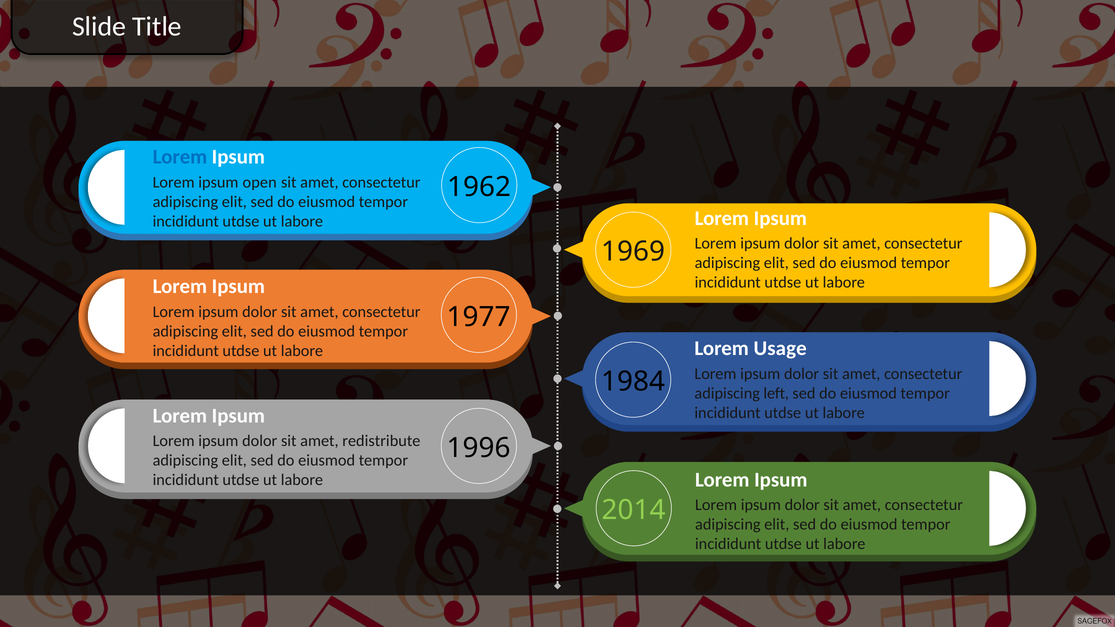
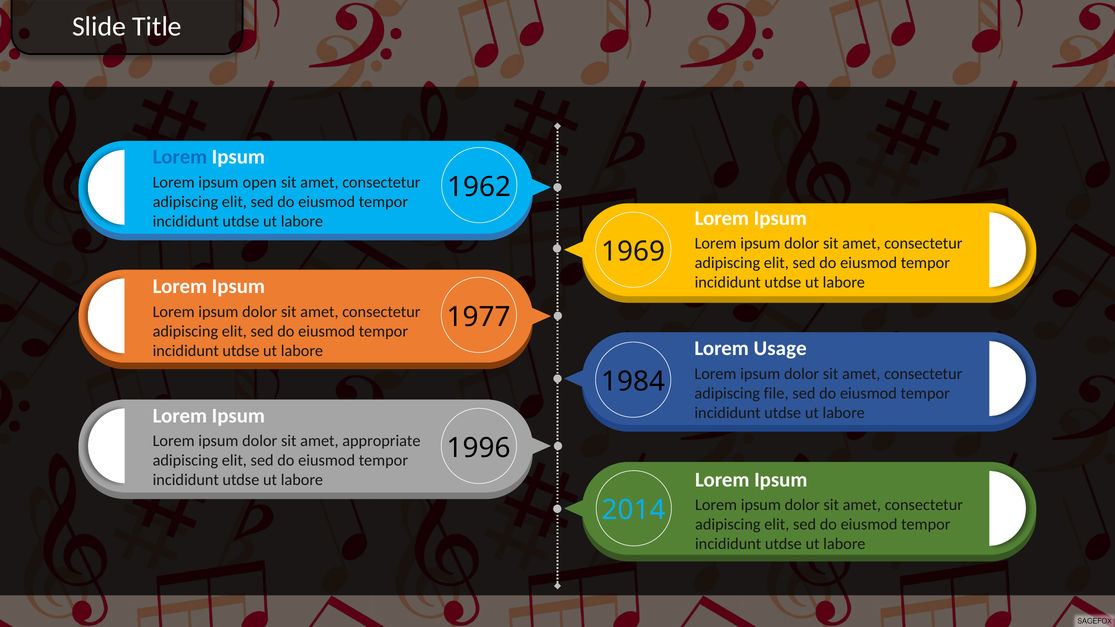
left: left -> file (776, 393)
redistribute: redistribute -> appropriate (381, 441)
2014 colour: light green -> light blue (634, 510)
